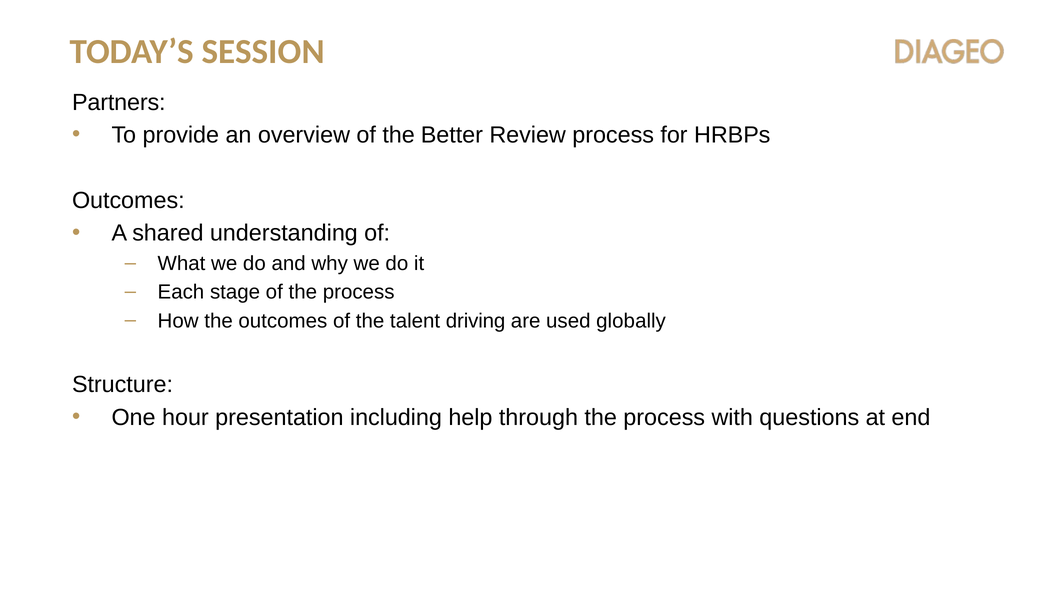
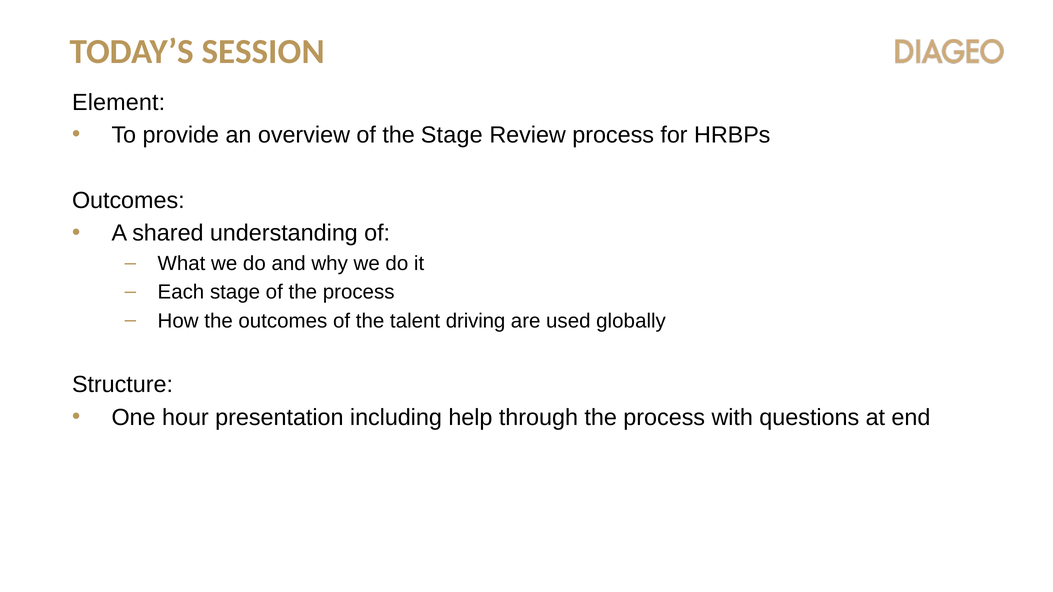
Partners: Partners -> Element (119, 102)
the Better: Better -> Stage (452, 135)
